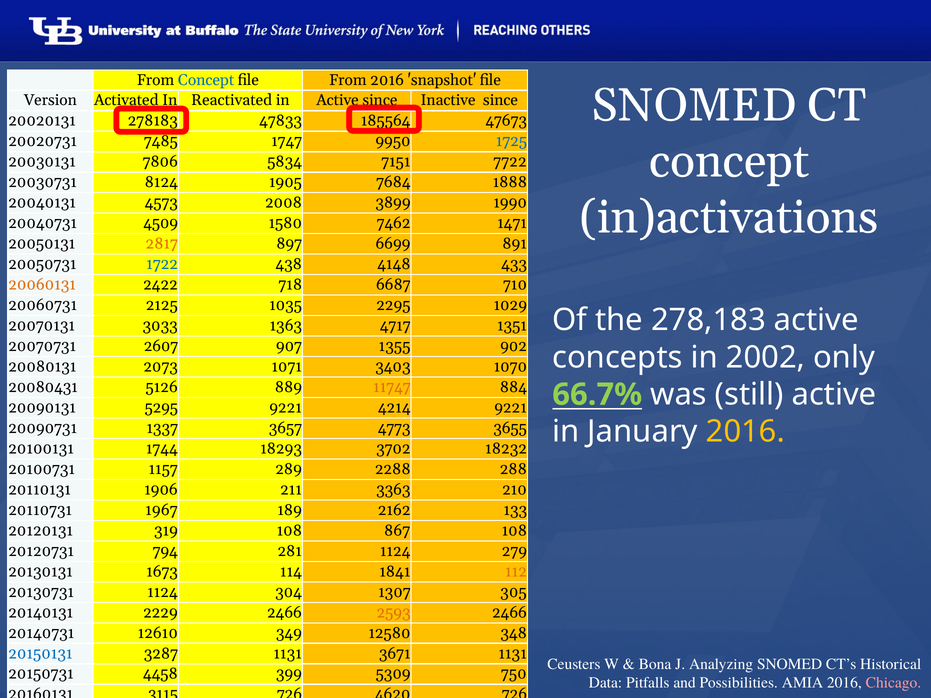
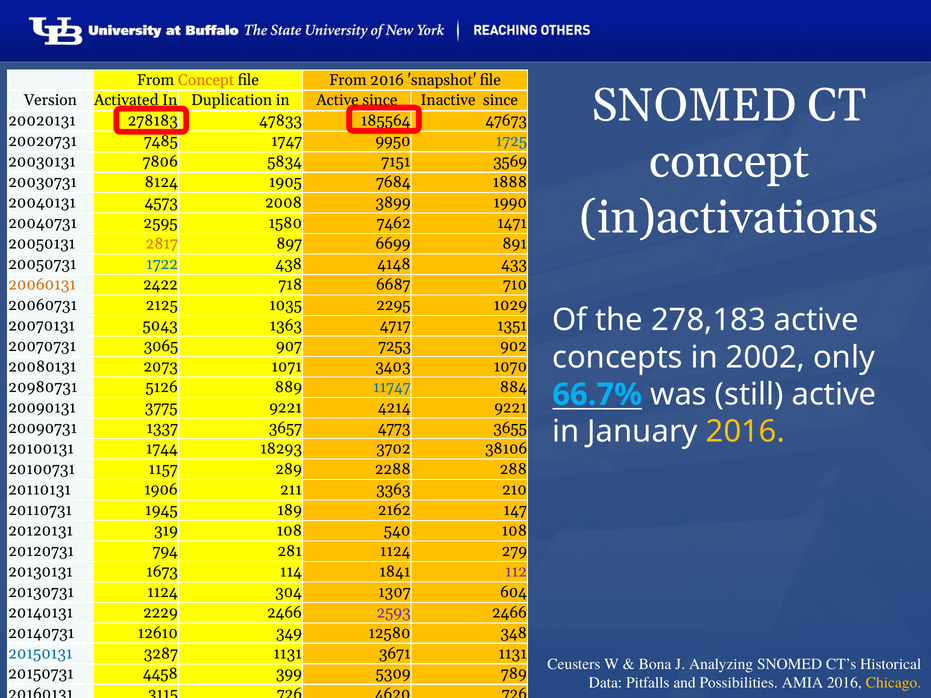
Concept colour: blue -> orange (206, 80)
Reactivated: Reactivated -> Duplication (232, 100)
7722: 7722 -> 3569 (510, 162)
4509: 4509 -> 2595 (161, 223)
3033: 3033 -> 5043 (160, 326)
2607: 2607 -> 3065 (161, 346)
1355: 1355 -> 7253 (395, 346)
20080431: 20080431 -> 20980731 (43, 387)
11747 colour: orange -> blue (392, 387)
66.7% colour: light green -> light blue (597, 395)
5295: 5295 -> 3775 (161, 408)
18232: 18232 -> 38106 (506, 449)
1967: 1967 -> 1945 (161, 510)
133: 133 -> 147 (515, 510)
867: 867 -> 540 (397, 531)
112 colour: orange -> purple (516, 572)
305: 305 -> 604 (514, 592)
2593 colour: orange -> purple (394, 613)
750: 750 -> 789 (514, 674)
Chicago colour: pink -> yellow (893, 683)
